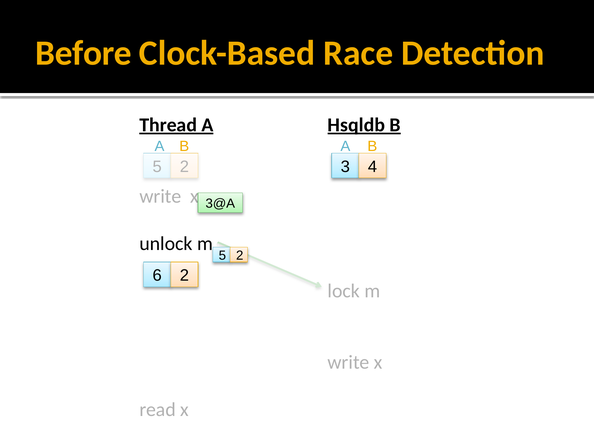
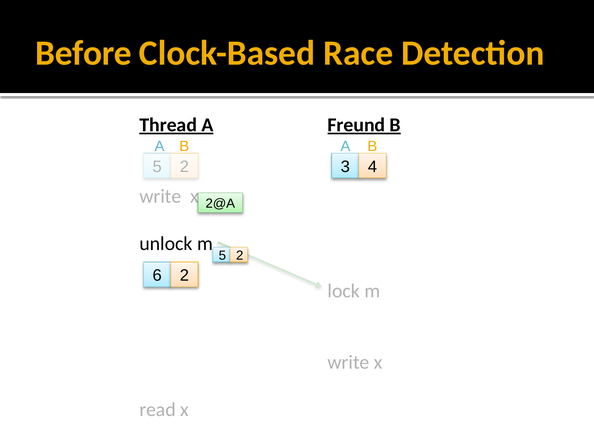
Hsqldb: Hsqldb -> Freund (356, 125)
3@A: 3@A -> 2@A (220, 204)
